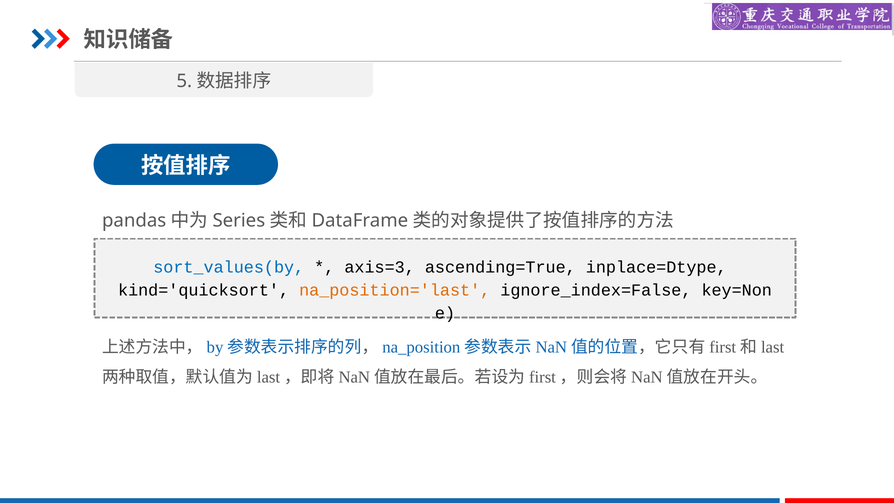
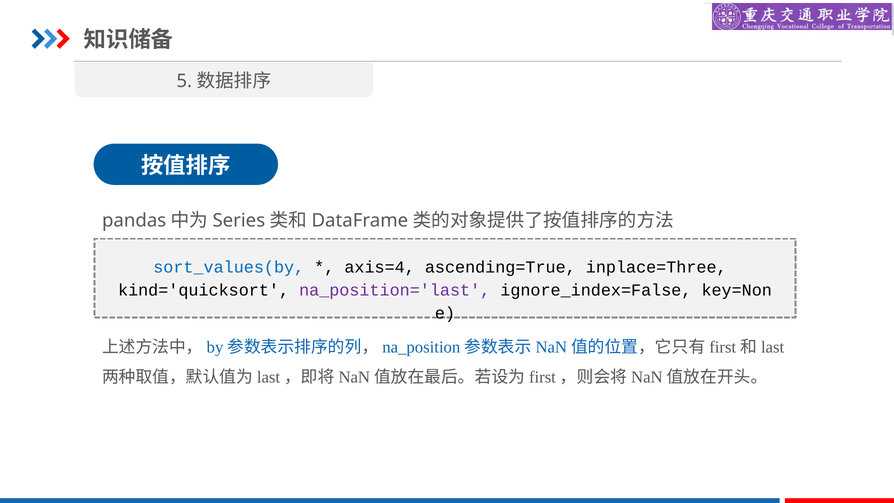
axis=3: axis=3 -> axis=4 (380, 267)
inplace=Dtype: inplace=Dtype -> inplace=Three (656, 267)
na_position='last colour: orange -> purple (395, 290)
